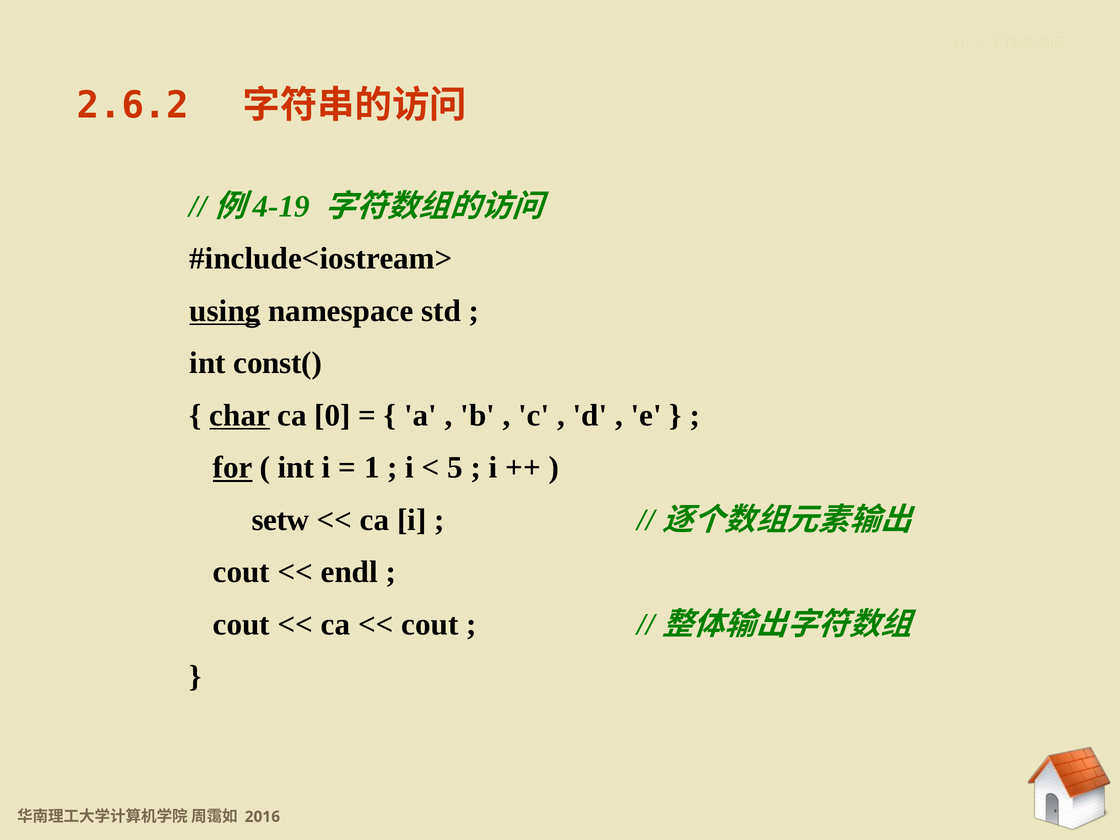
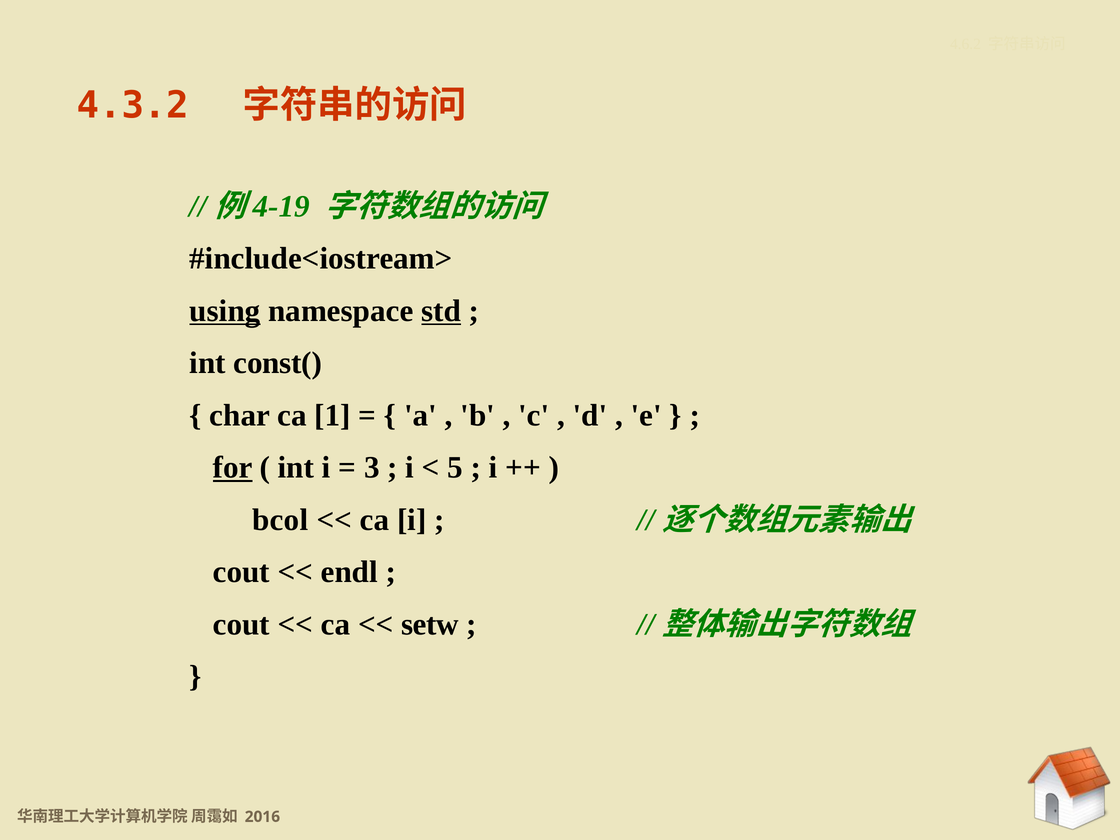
2.6.2: 2.6.2 -> 4.3.2 (133, 105)
std underline: none -> present (441, 311)
char underline: present -> none (240, 415)
0: 0 -> 1 (333, 415)
1: 1 -> 3 (372, 468)
setw: setw -> bcol (280, 520)
cout: cout -> setw (430, 624)
